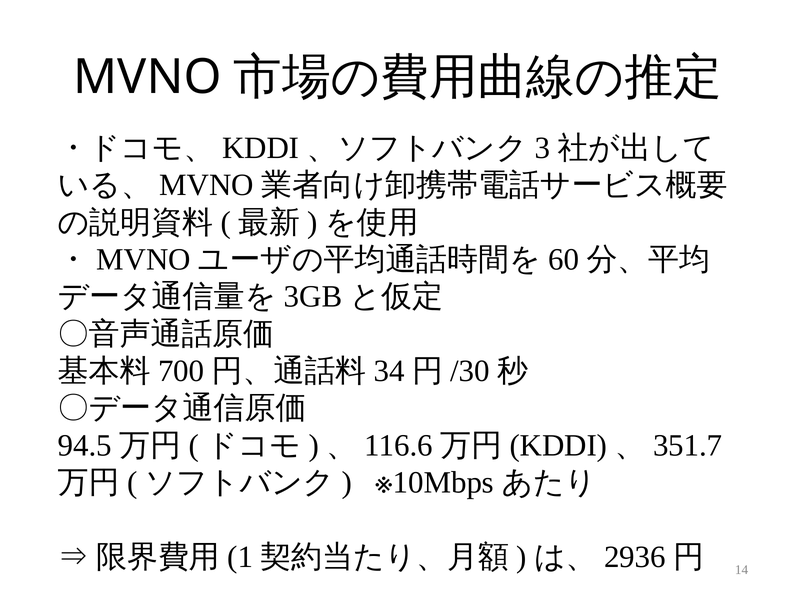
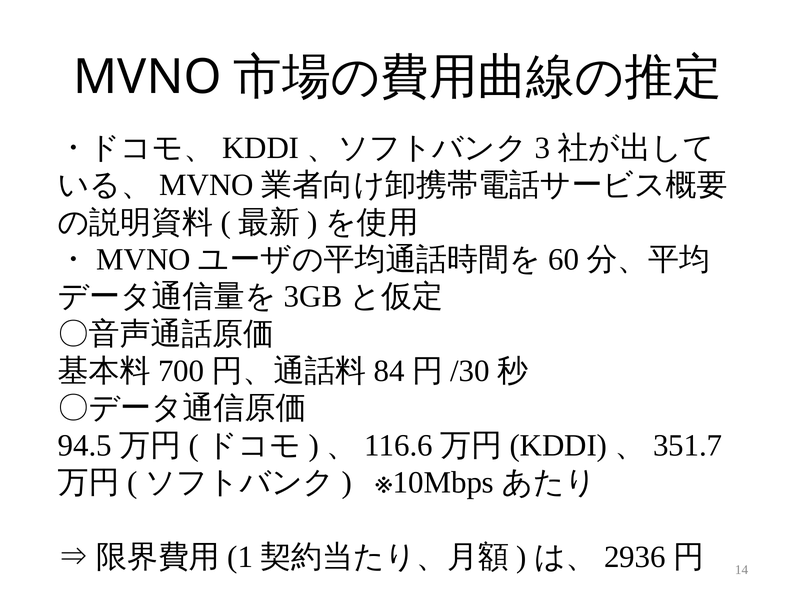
34: 34 -> 84 (389, 371)
